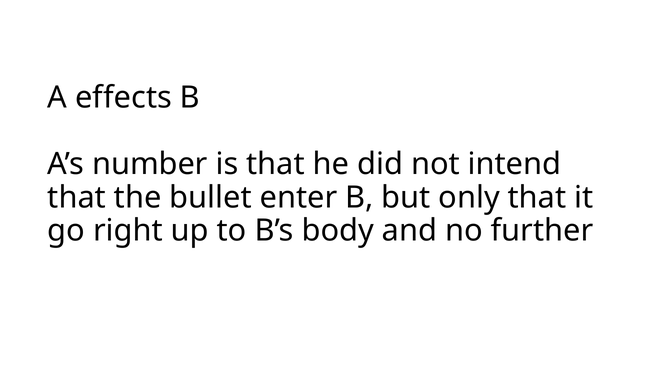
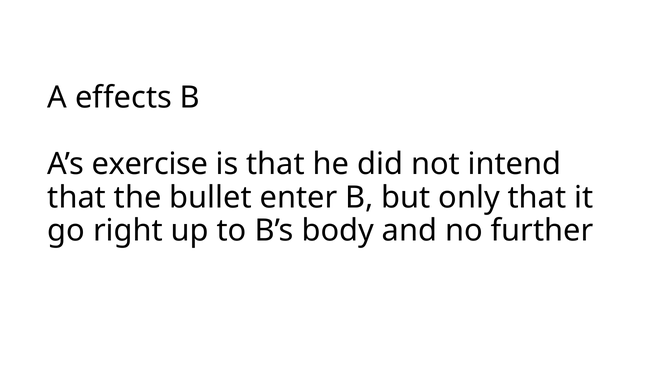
number: number -> exercise (150, 164)
